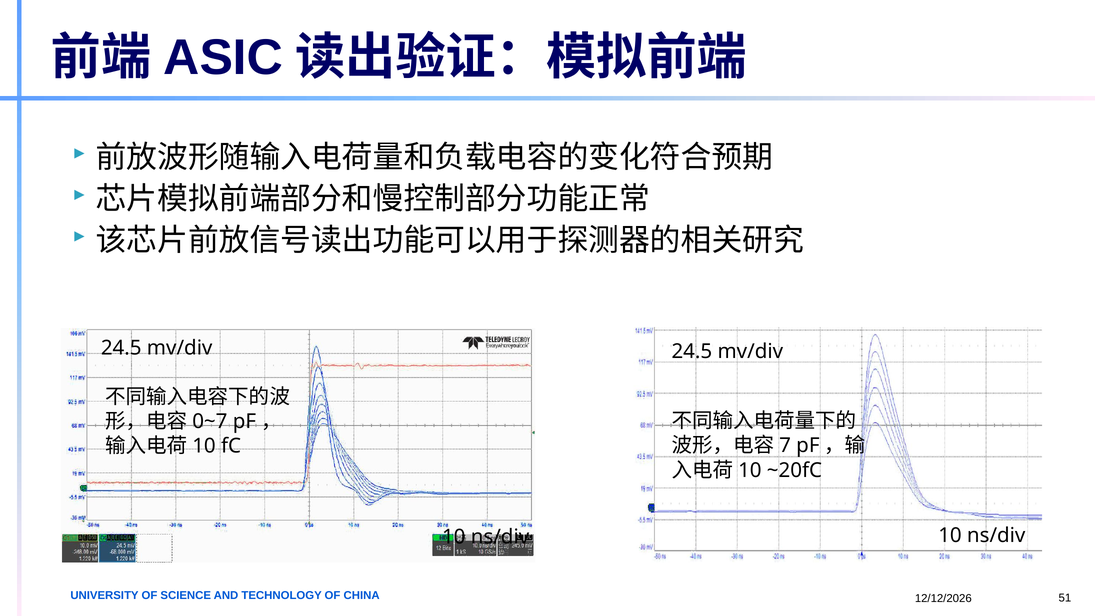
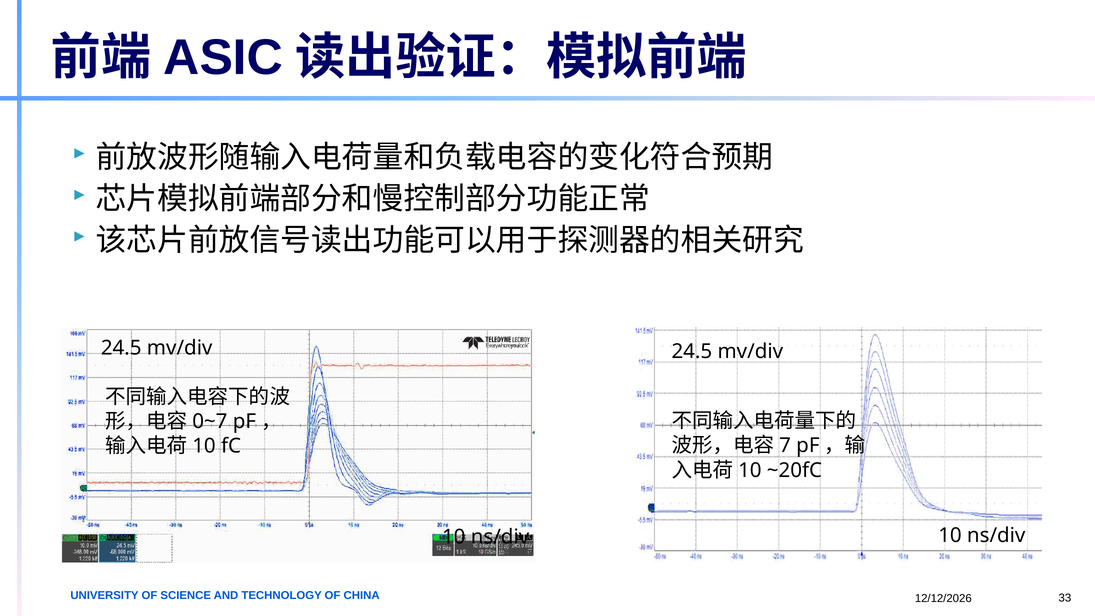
51: 51 -> 33 (1065, 598)
